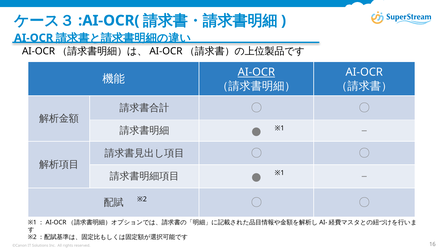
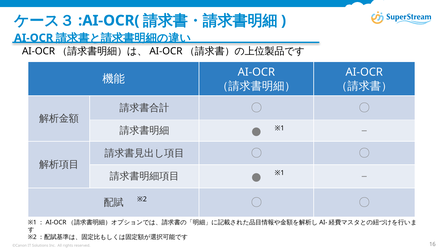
AI-OCR underline: present -> none (256, 72)
